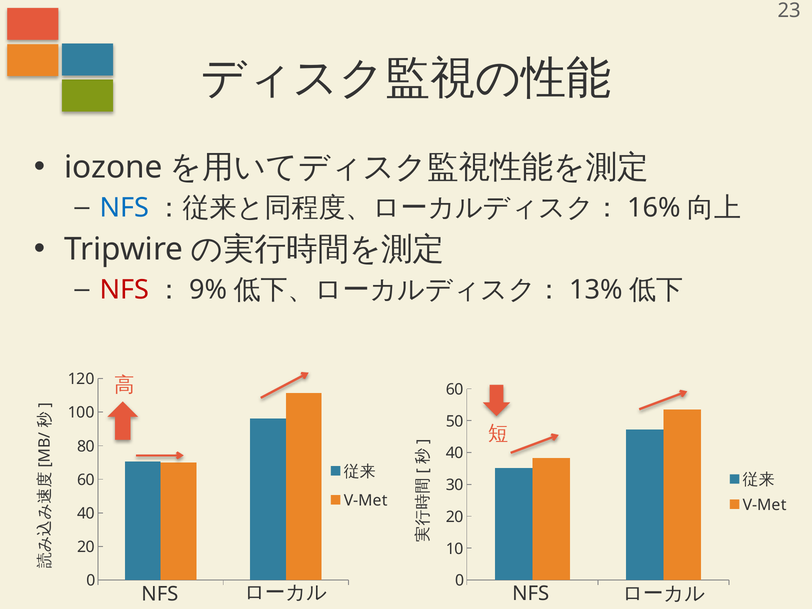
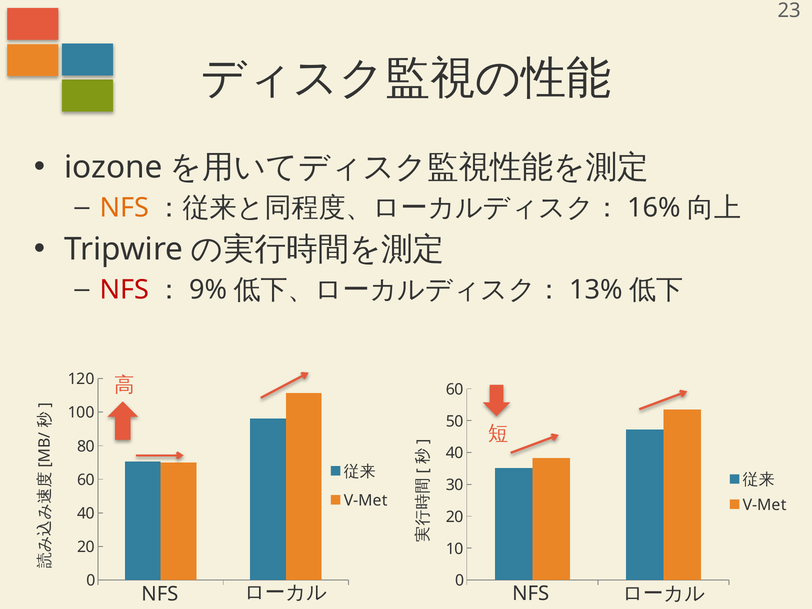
NFS colour: blue -> orange (125, 208)
